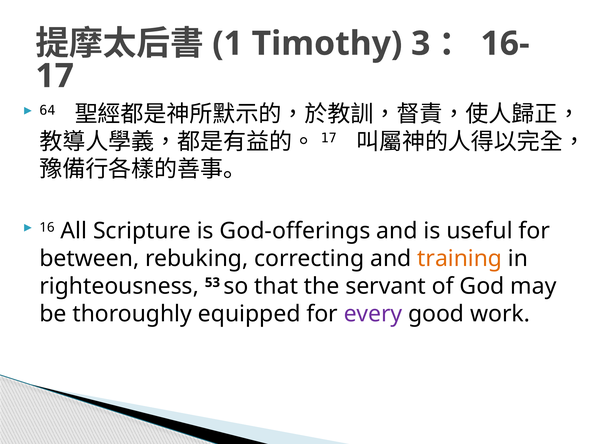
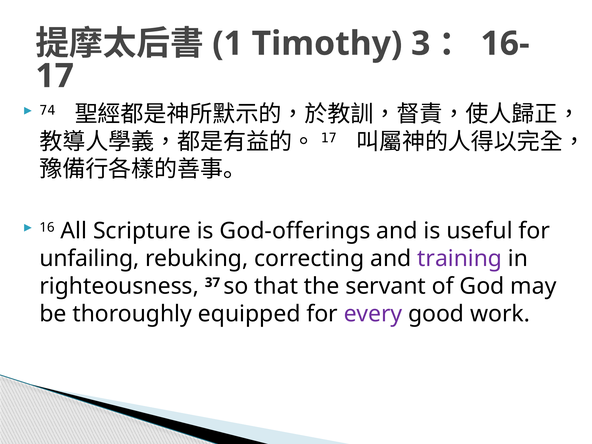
64: 64 -> 74 (47, 111)
between: between -> unfailing (89, 259)
training colour: orange -> purple (460, 259)
53: 53 -> 37 (212, 283)
